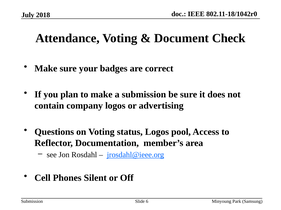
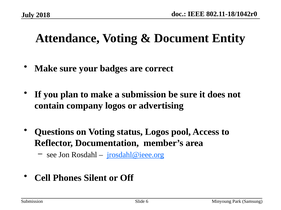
Check: Check -> Entity (229, 38)
